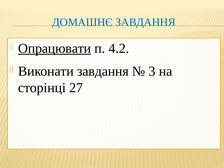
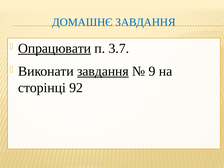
4.2: 4.2 -> 3.7 (119, 48)
завдання underline: none -> present (103, 71)
3: 3 -> 9 (152, 71)
27: 27 -> 92 (76, 88)
